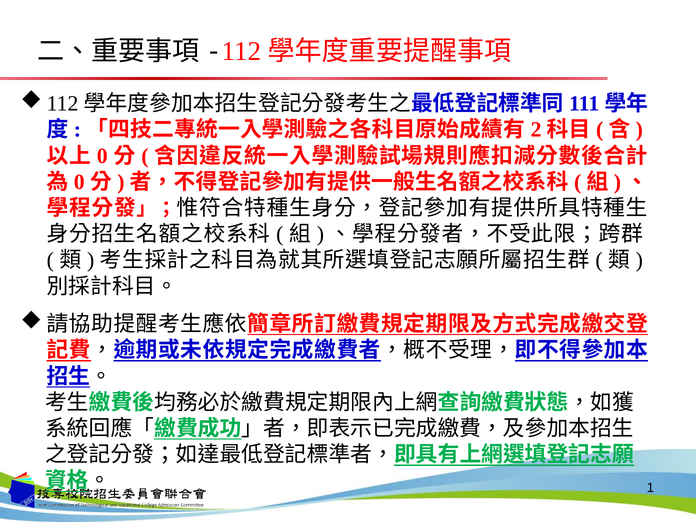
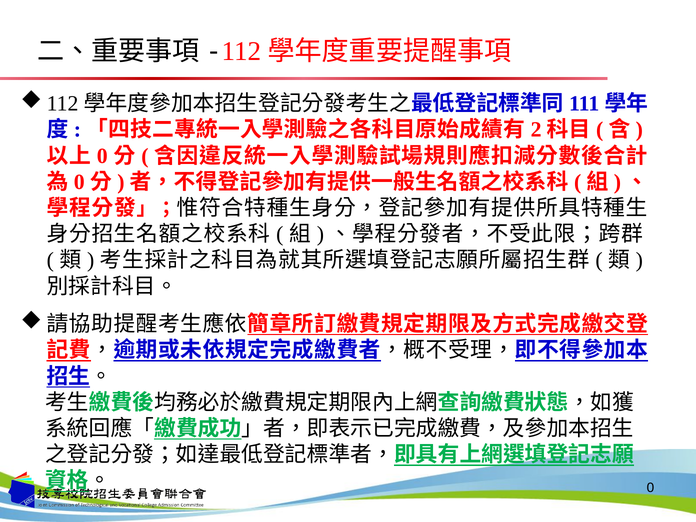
1: 1 -> 0 (650, 488)
